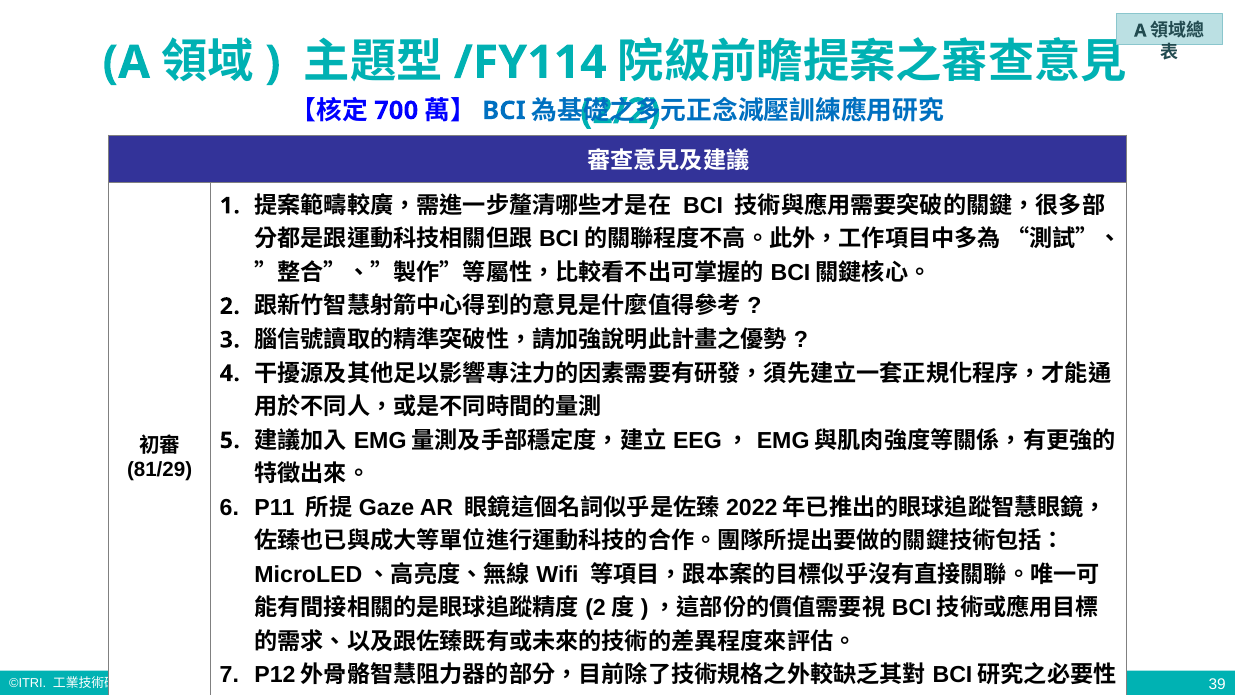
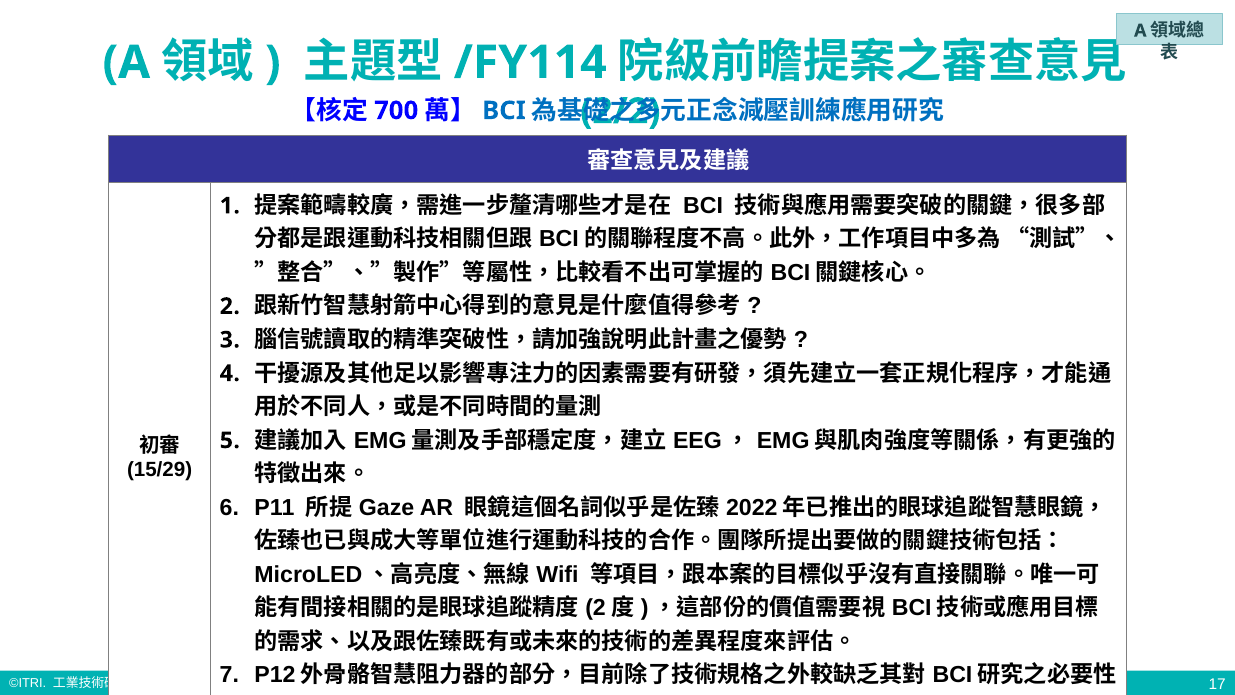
81/29: 81/29 -> 15/29 (160, 470)
39: 39 -> 17 (1217, 684)
